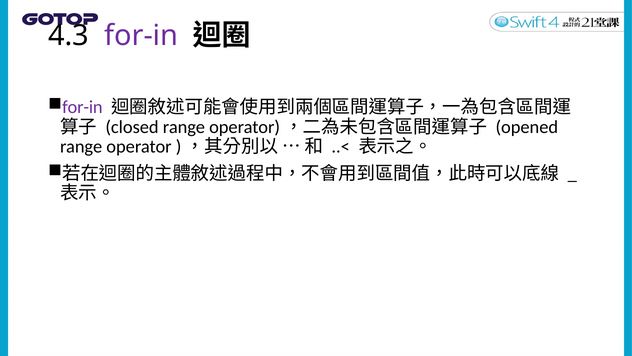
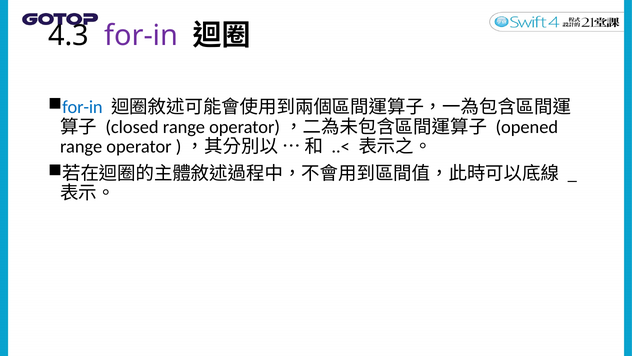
for-in colour: purple -> blue (82, 107)
